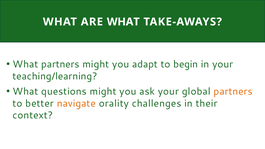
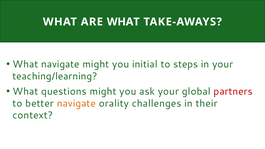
What partners: partners -> navigate (60, 64)
adapt: adapt -> initial (145, 64)
begin: begin -> steps (186, 64)
partners colour: orange -> red (233, 91)
